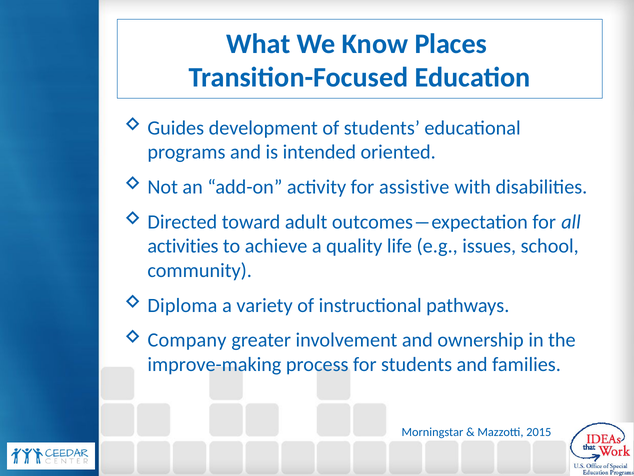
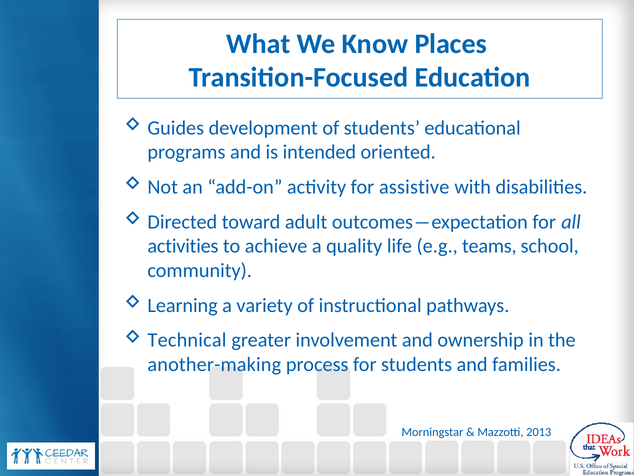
issues: issues -> teams (489, 246)
Diploma: Diploma -> Learning (183, 305)
Company: Company -> Technical (187, 340)
improve-making: improve-making -> another-making (214, 364)
2015: 2015 -> 2013 (539, 432)
